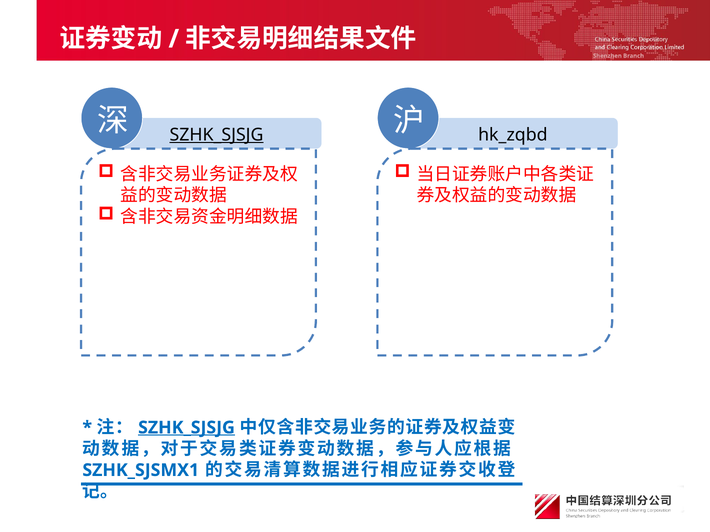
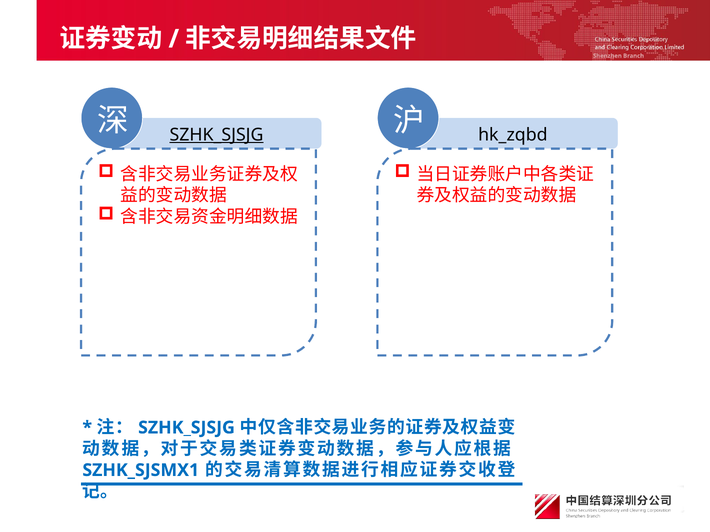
SZHK_SJSJG underline: present -> none (186, 428)
